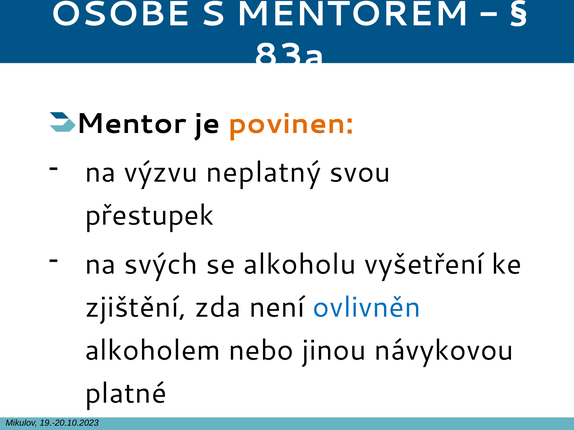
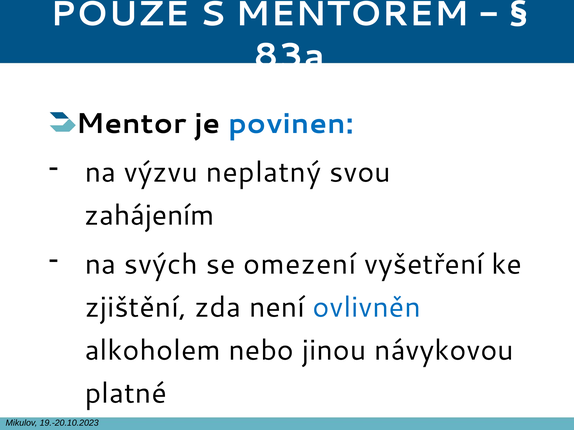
OSOBĚ: OSOBĚ -> POUZE (120, 14)
povinen colour: orange -> blue (291, 124)
přestupek: přestupek -> zahájením (149, 216)
alkoholu: alkoholu -> omezení (300, 265)
